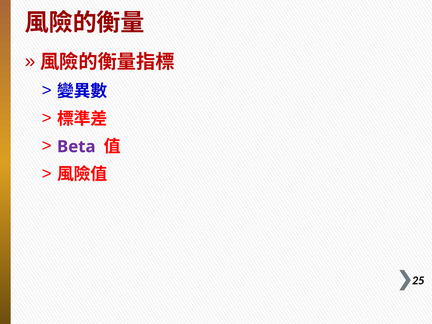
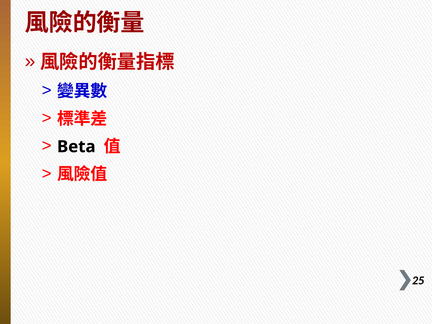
Beta colour: purple -> black (76, 147)
